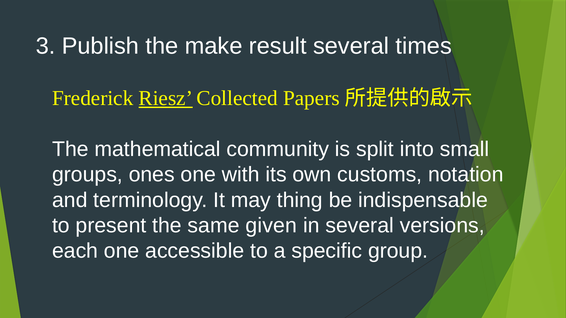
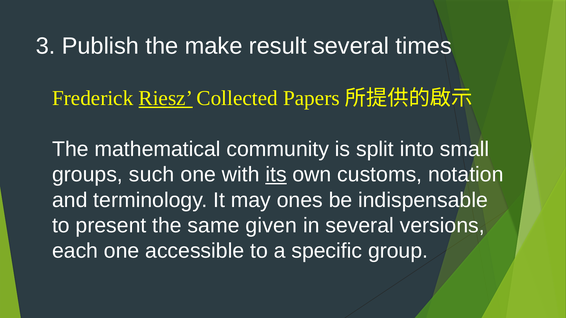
ones: ones -> such (152, 175)
its underline: none -> present (276, 175)
thing: thing -> ones (300, 200)
